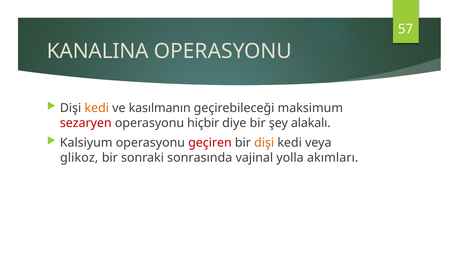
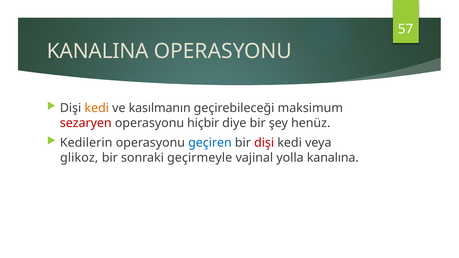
alakalı: alakalı -> henüz (311, 123)
Kalsiyum: Kalsiyum -> Kedilerin (86, 143)
geçiren colour: red -> blue (210, 143)
dişi colour: orange -> red (264, 143)
sonrasında: sonrasında -> geçirmeyle (200, 158)
akımları: akımları -> kanalına (333, 158)
